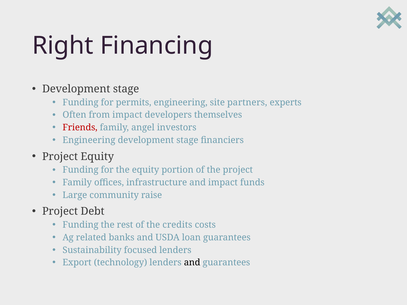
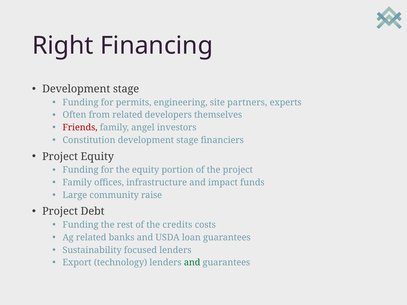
from impact: impact -> related (127, 115)
Engineering: Engineering -> Constitution (89, 140)
and colour: black -> green (192, 263)
